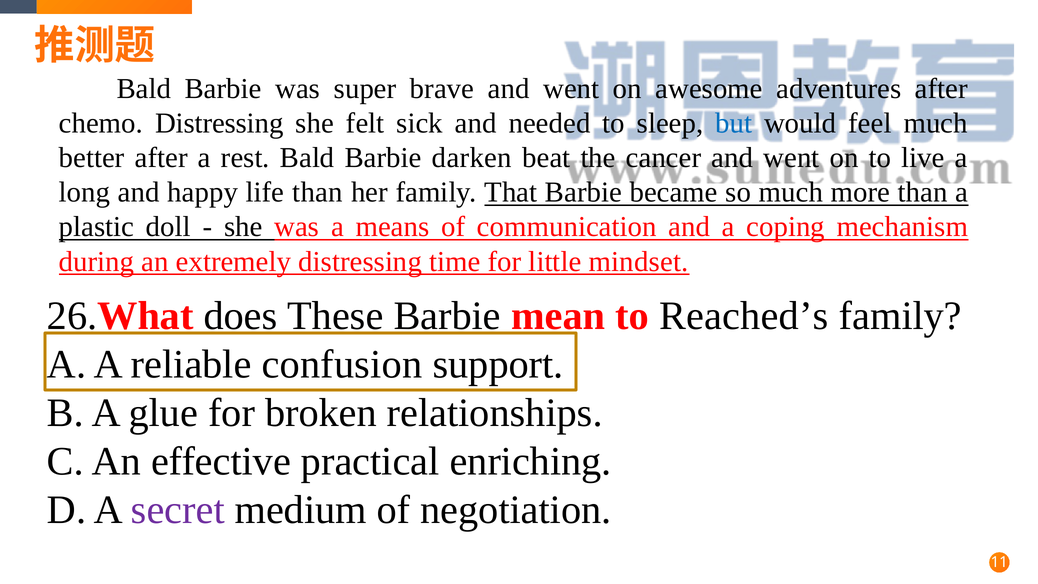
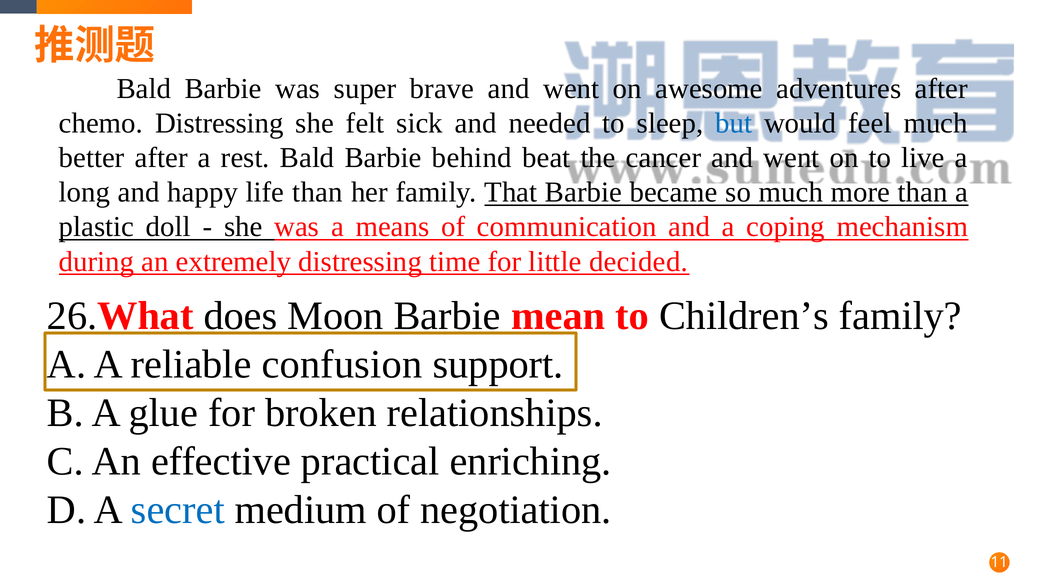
darken: darken -> behind (472, 158)
mindset: mindset -> decided (639, 262)
These: These -> Moon (335, 316)
Reached’s: Reached’s -> Children’s (744, 316)
secret colour: purple -> blue (178, 510)
